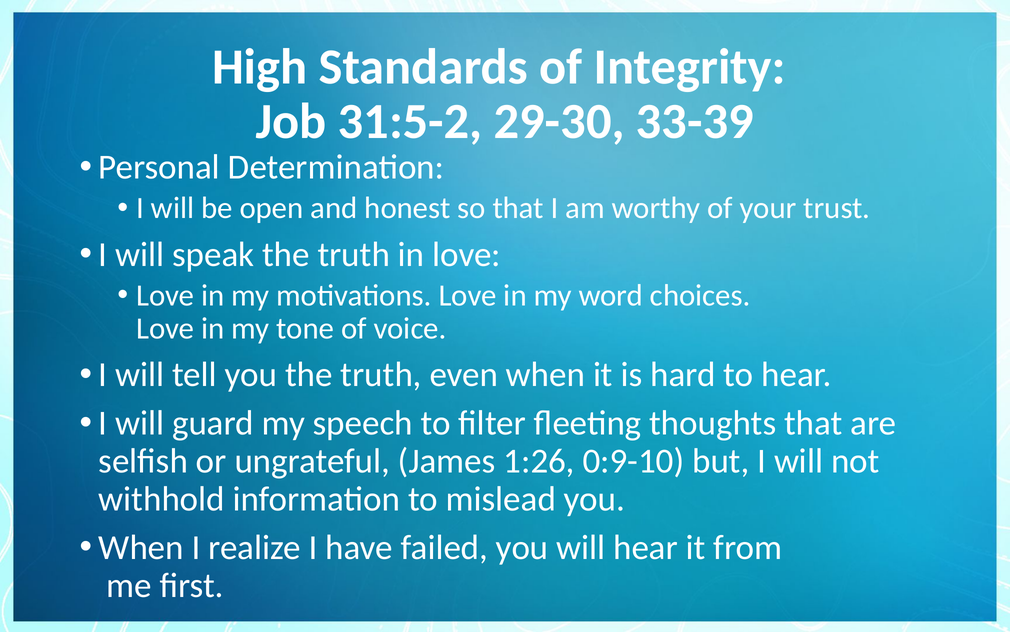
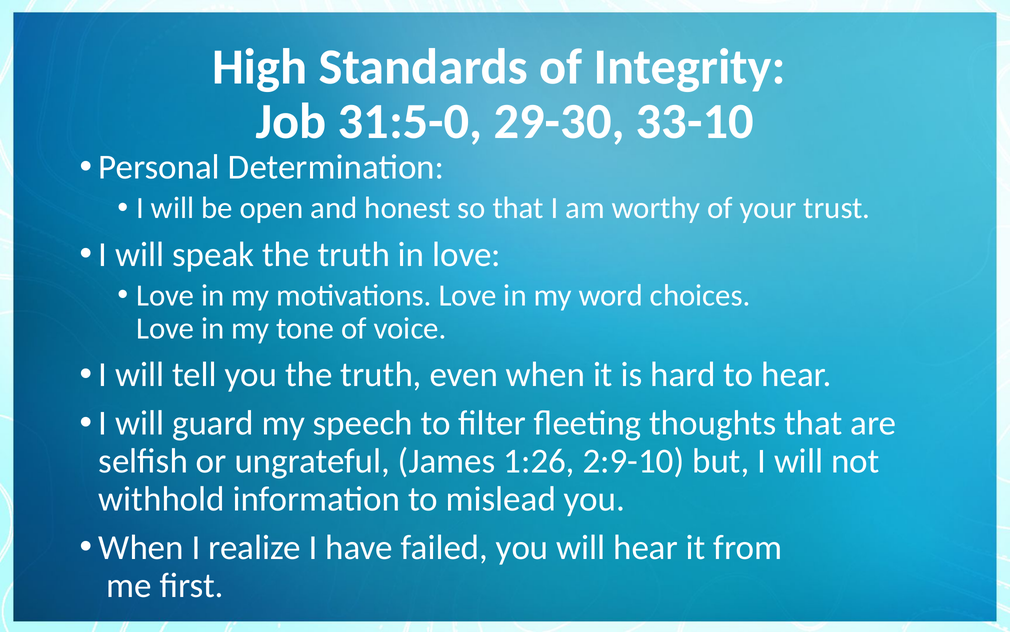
31:5-2: 31:5-2 -> 31:5-0 (410, 122)
33-39: 33-39 -> 33-10 (695, 122)
0:9-10: 0:9-10 -> 2:9-10 (633, 461)
